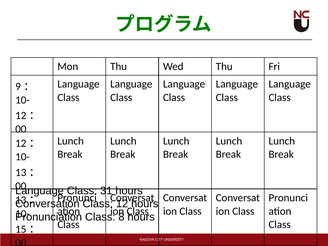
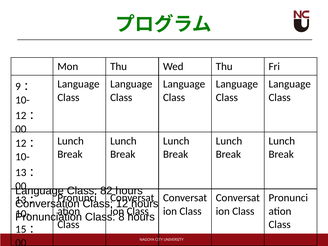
31: 31 -> 82 (106, 191)
